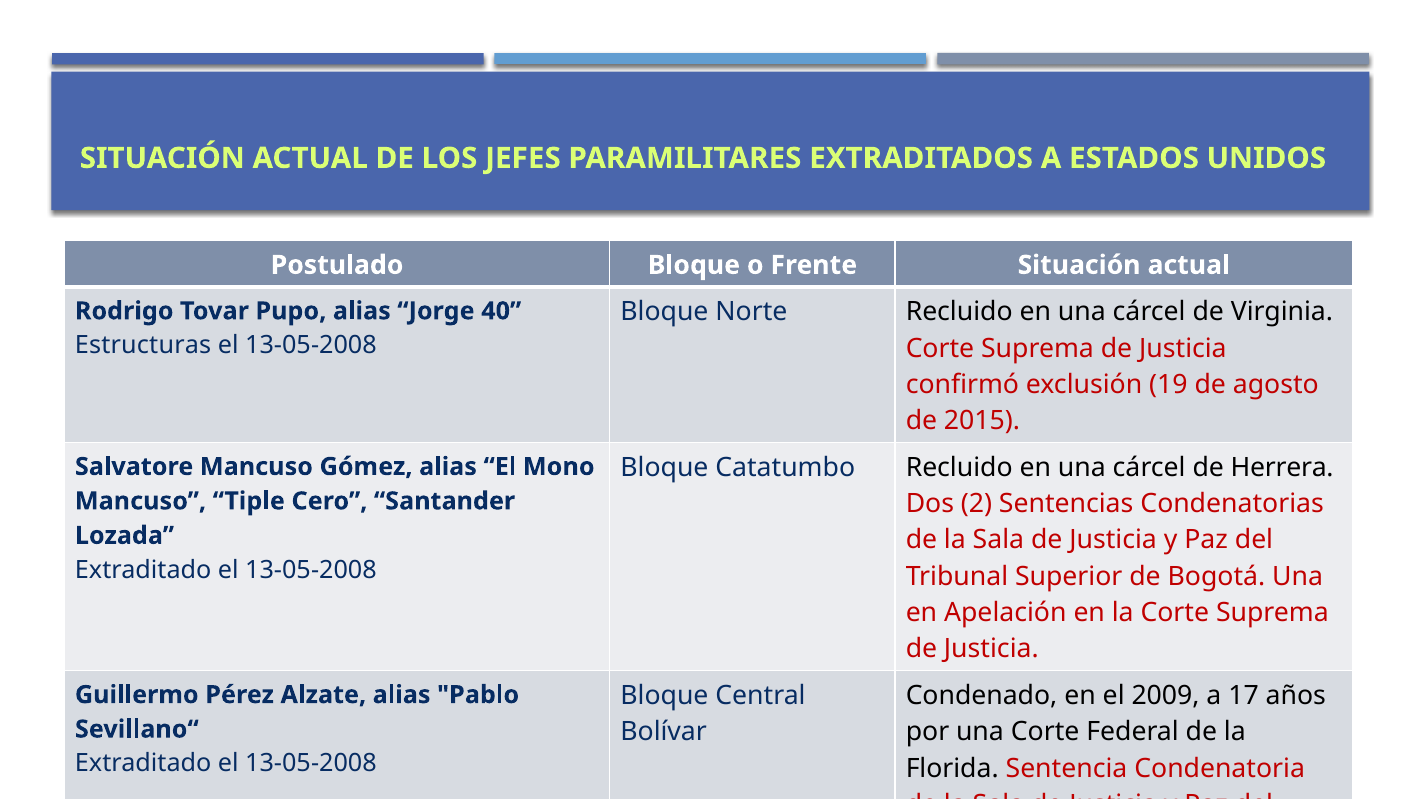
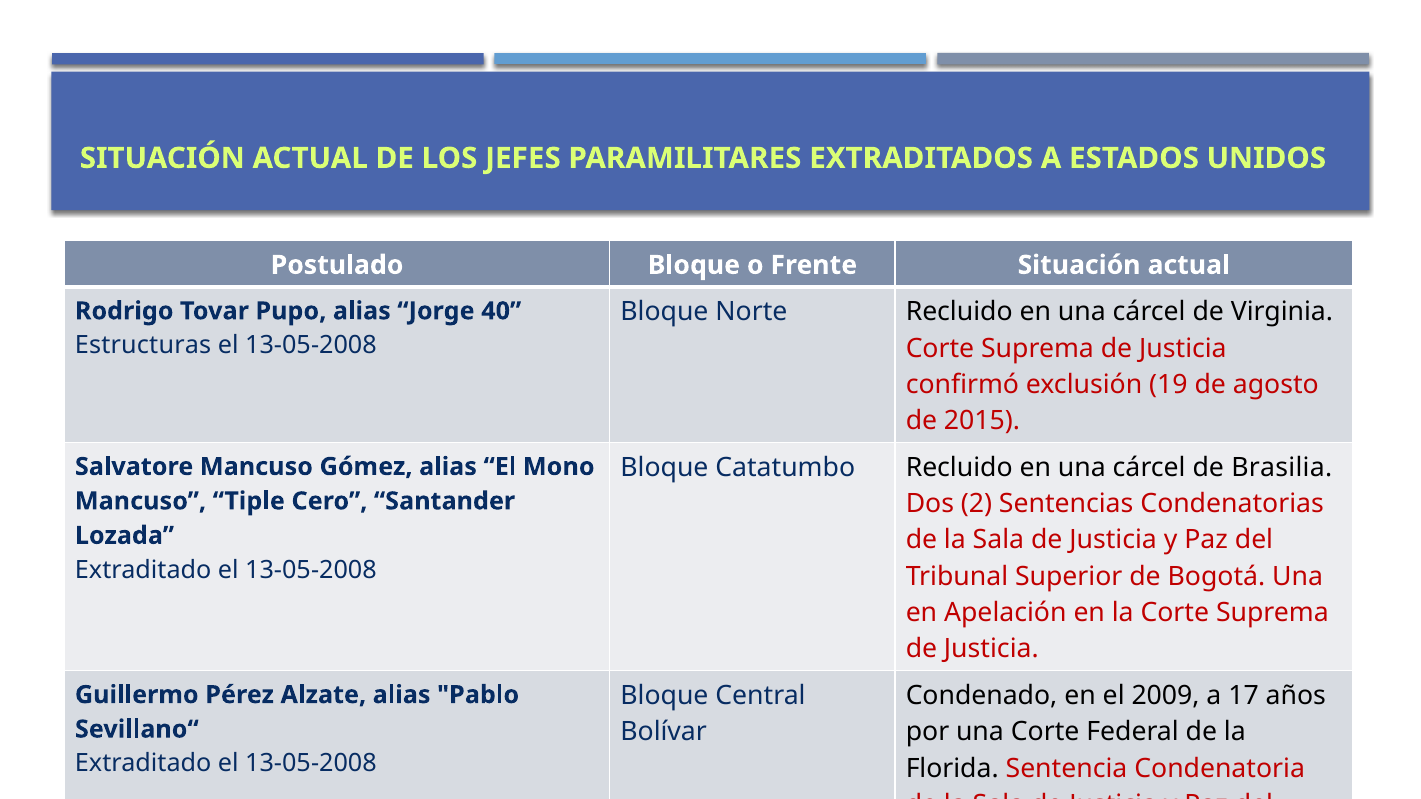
Herrera: Herrera -> Brasilia (1282, 468)
